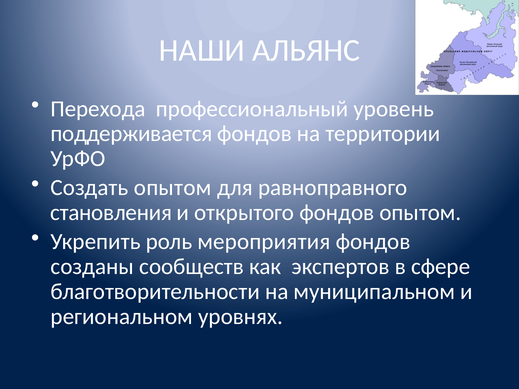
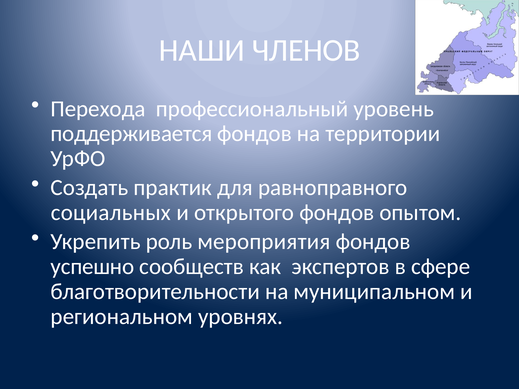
АЛЬЯНС: АЛЬЯНС -> ЧЛЕНОВ (306, 50)
Создать опытом: опытом -> практик (173, 188)
становления: становления -> социальных (111, 213)
созданы: созданы -> успешно (92, 267)
